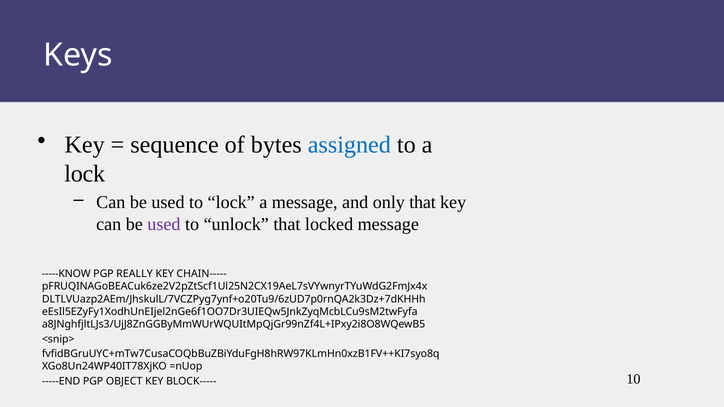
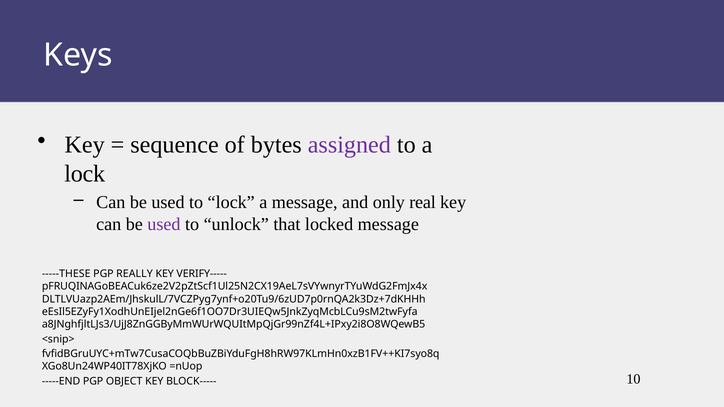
assigned colour: blue -> purple (349, 145)
only that: that -> real (423, 202)
-----KNOW: -----KNOW -> -----THESE (66, 274)
CHAIN-----: CHAIN----- -> VERIFY----- (202, 274)
